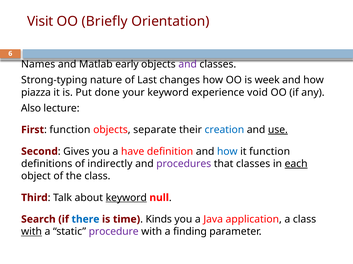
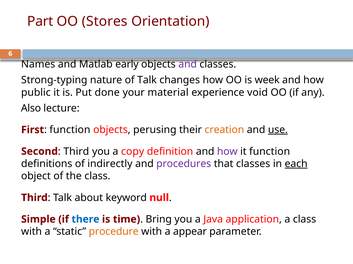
Visit: Visit -> Part (40, 22)
Briefly: Briefly -> Stores (105, 22)
of Last: Last -> Talk (147, 80)
piazza: piazza -> public (36, 93)
your keyword: keyword -> material (168, 93)
separate: separate -> perusing (155, 130)
creation colour: blue -> orange (224, 130)
Gives: Gives -> Third (76, 152)
have: have -> copy (133, 152)
how colour: blue -> purple (227, 152)
keyword underline: present -> none (126, 198)
Search: Search -> Simple (38, 220)
Kinds: Kinds -> Bring (159, 220)
with underline: present -> none (32, 232)
procedure colour: purple -> orange (114, 232)
finding: finding -> appear (190, 232)
